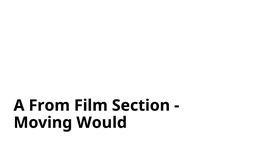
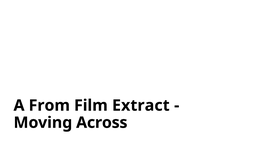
Section: Section -> Extract (141, 105)
Would: Would -> Across (102, 123)
